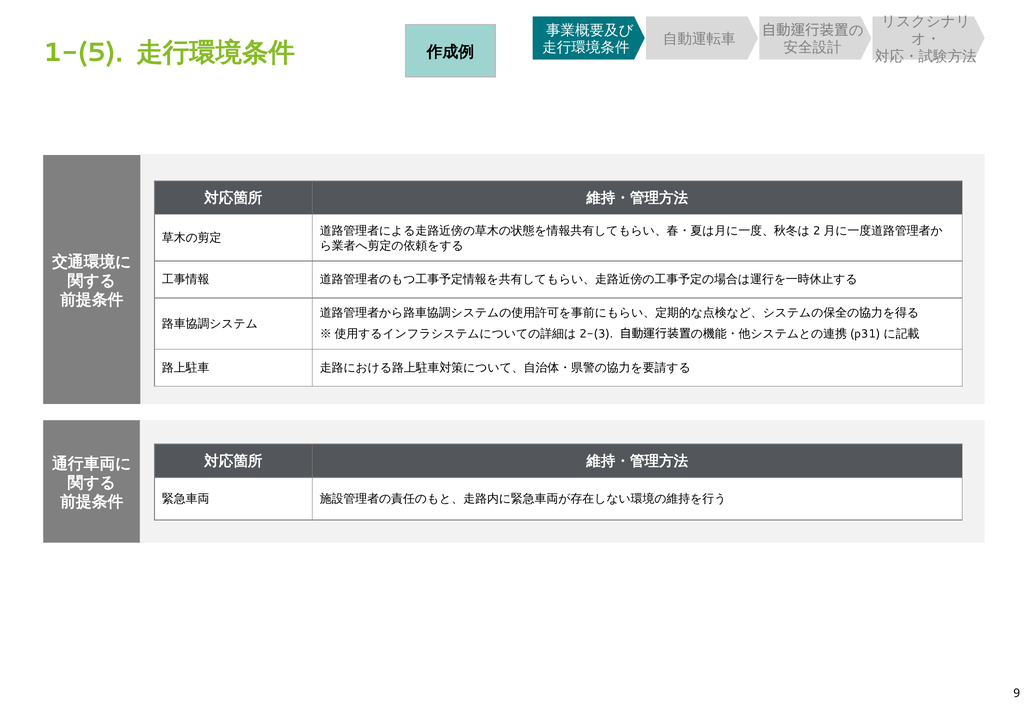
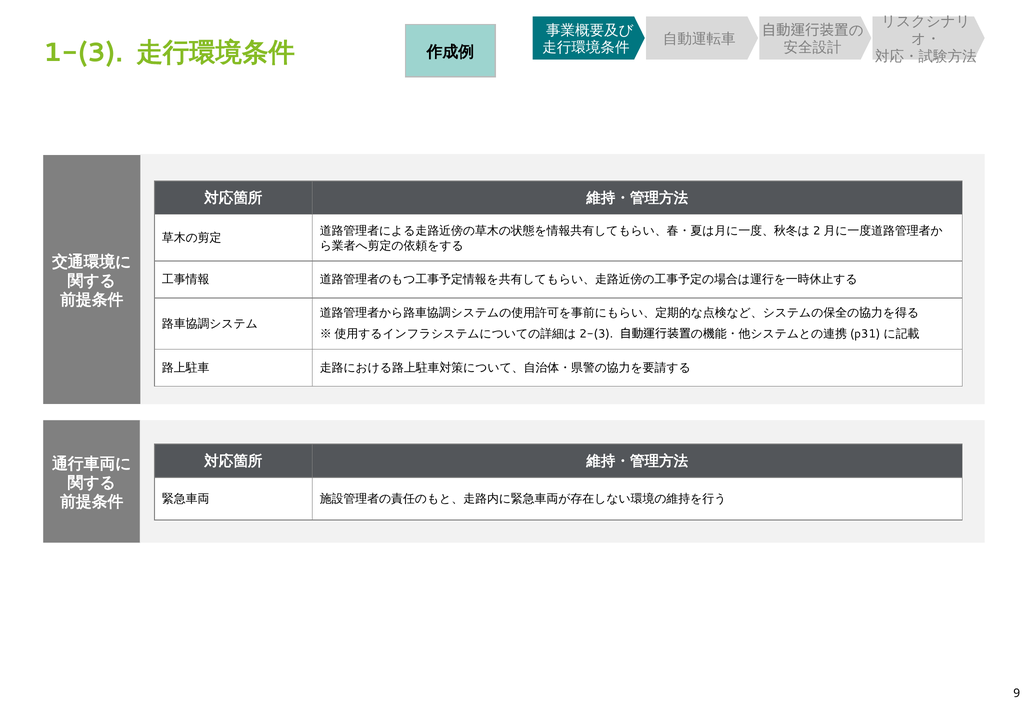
1-(5: 1-(5 -> 1-(3 (83, 52)
